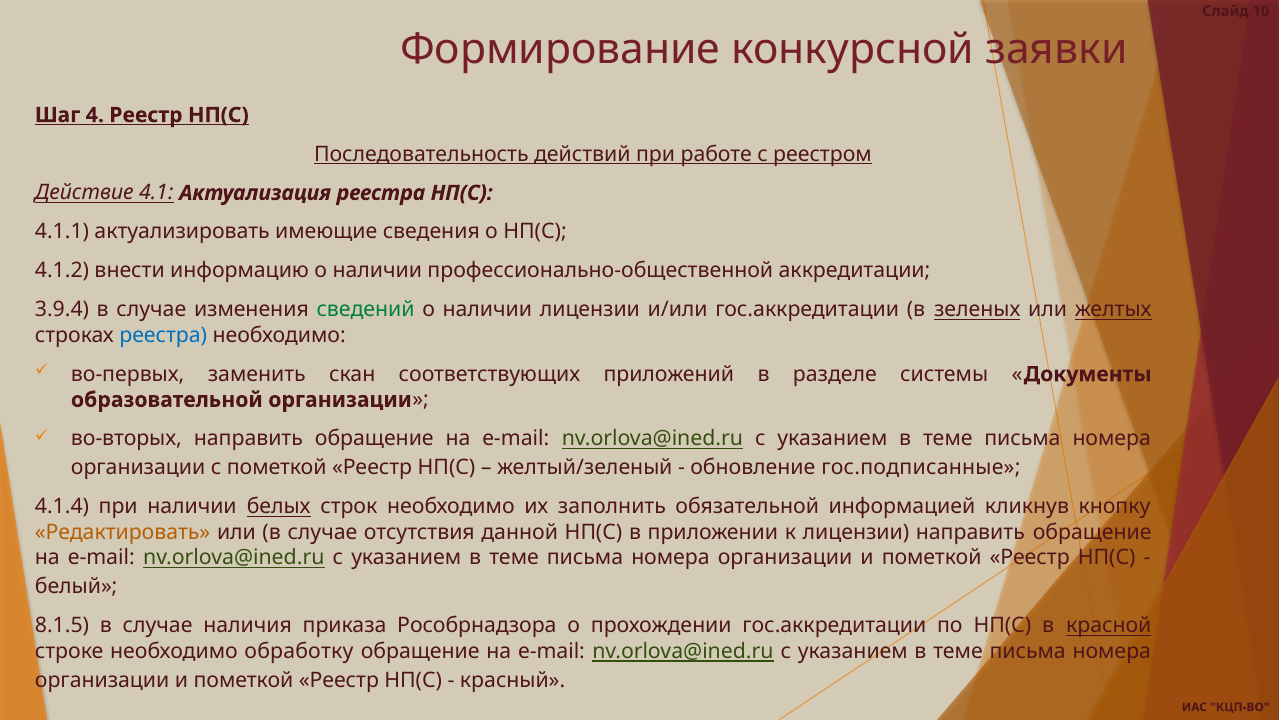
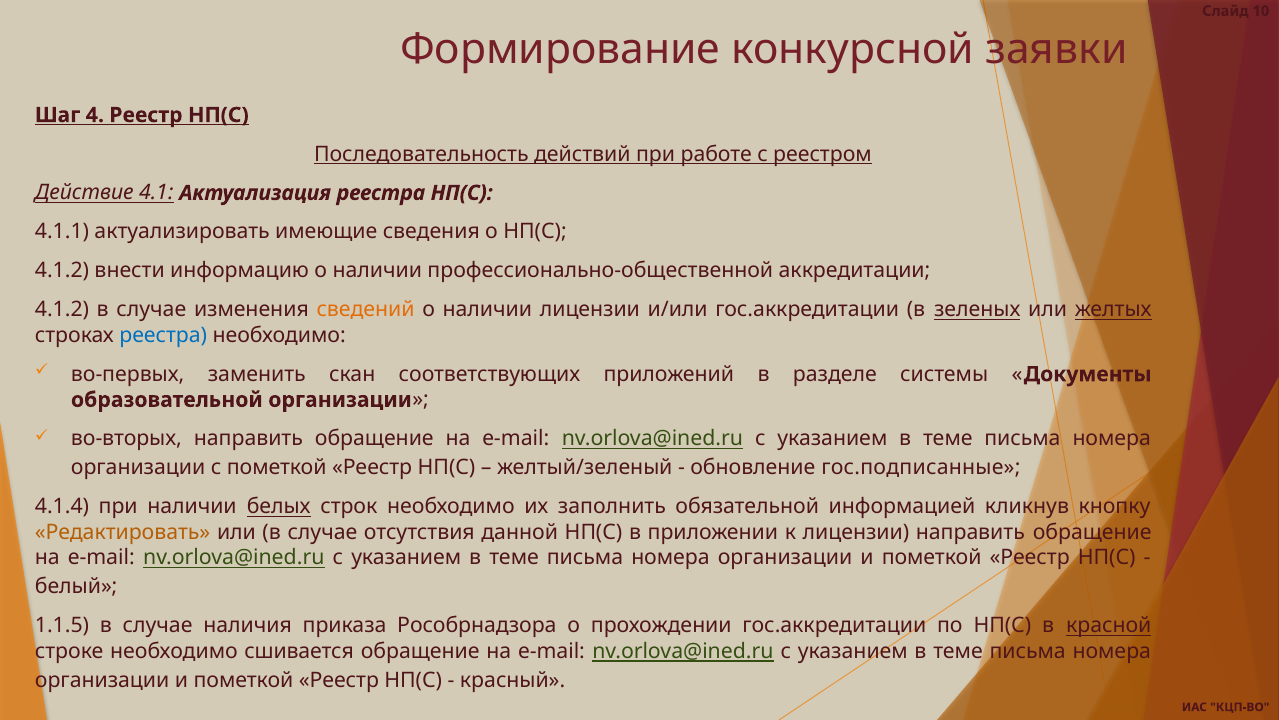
3.9.4: 3.9.4 -> 4.1.2 (62, 309)
сведений colour: green -> orange (366, 309)
8.1.5: 8.1.5 -> 1.1.5 (62, 625)
обработку: обработку -> сшивается (299, 651)
